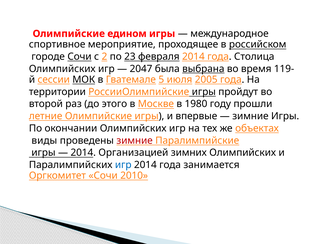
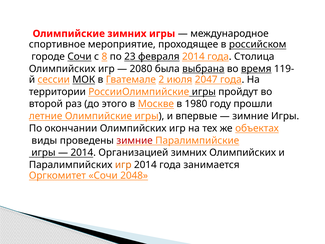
Олимпийские едином: едином -> зимних (127, 34)
2: 2 -> 8 (104, 57)
2047: 2047 -> 2080 (141, 69)
время underline: none -> present (256, 69)
5: 5 -> 2 (161, 79)
2005: 2005 -> 2047 (206, 79)
игр colour: blue -> orange (123, 165)
2010: 2010 -> 2048 (134, 175)
